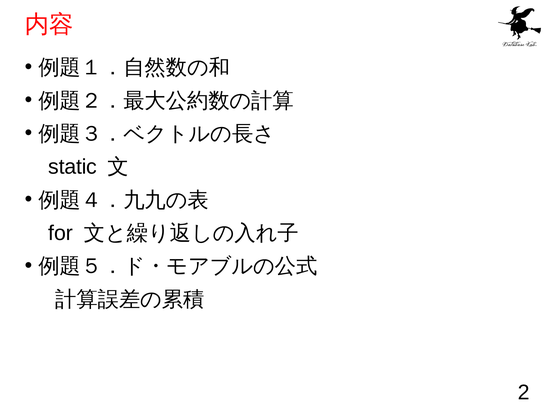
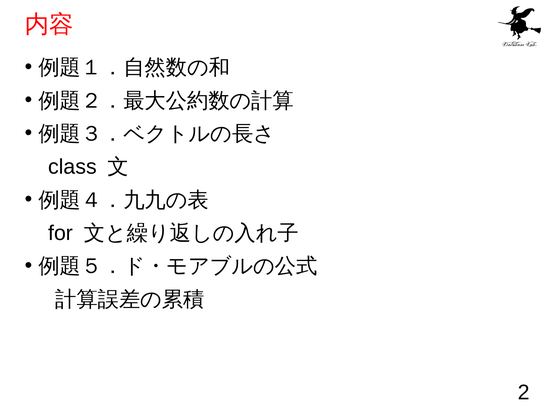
static: static -> class (72, 167)
